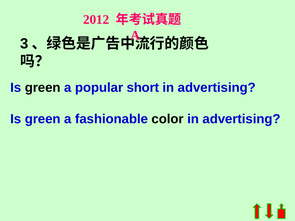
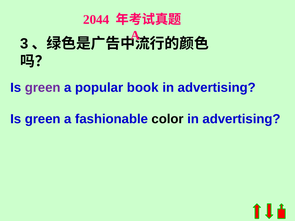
2012: 2012 -> 2044 (96, 20)
green colour: black -> purple (43, 88)
short: short -> book (143, 88)
